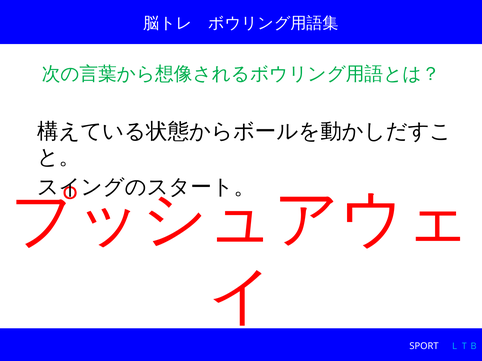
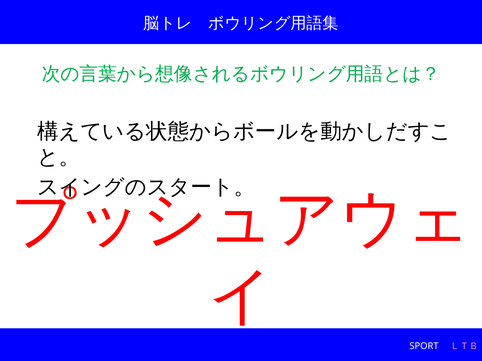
ＬＴＢ colour: light blue -> pink (464, 346)
